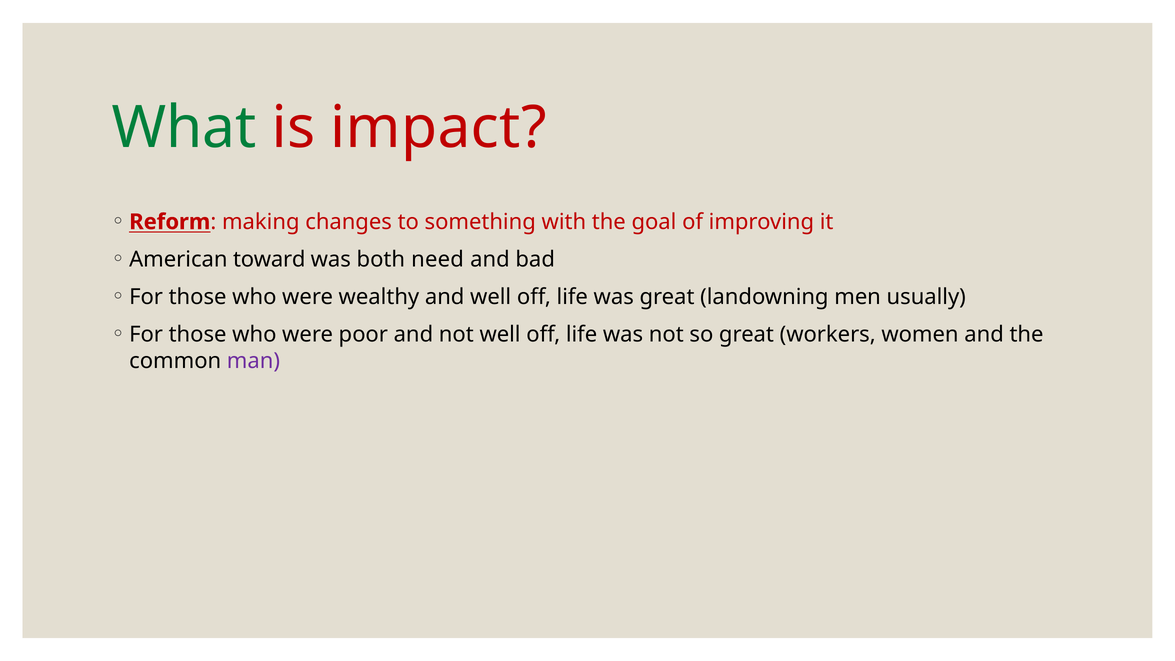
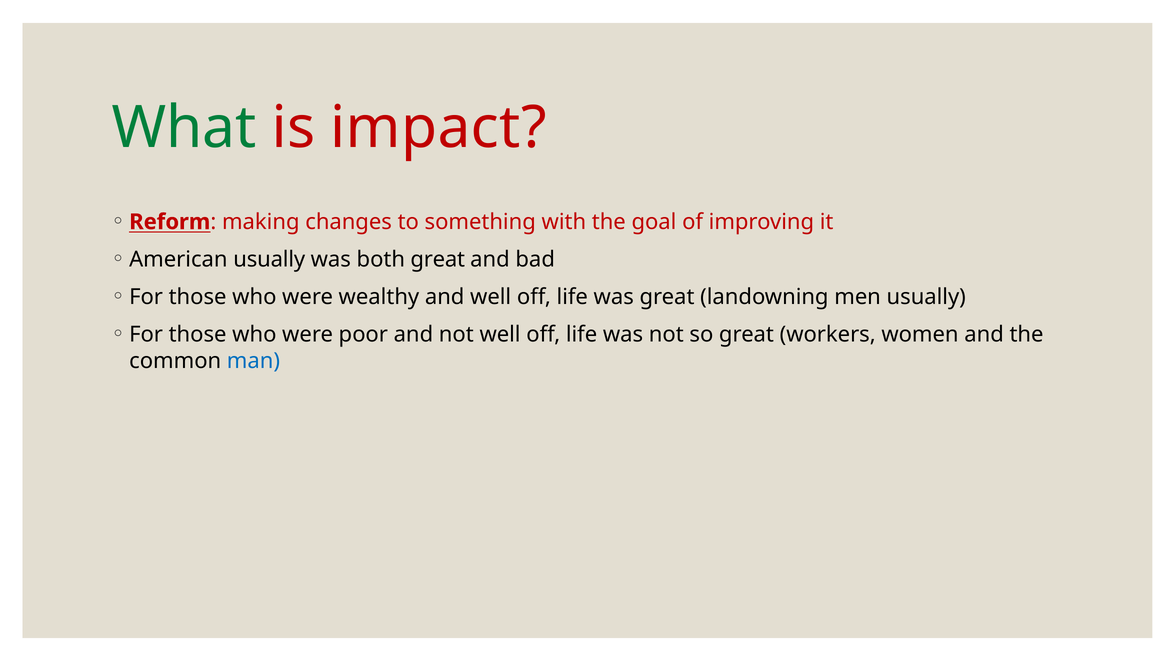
American toward: toward -> usually (269, 259)
both need: need -> great (438, 259)
man colour: purple -> blue (253, 361)
